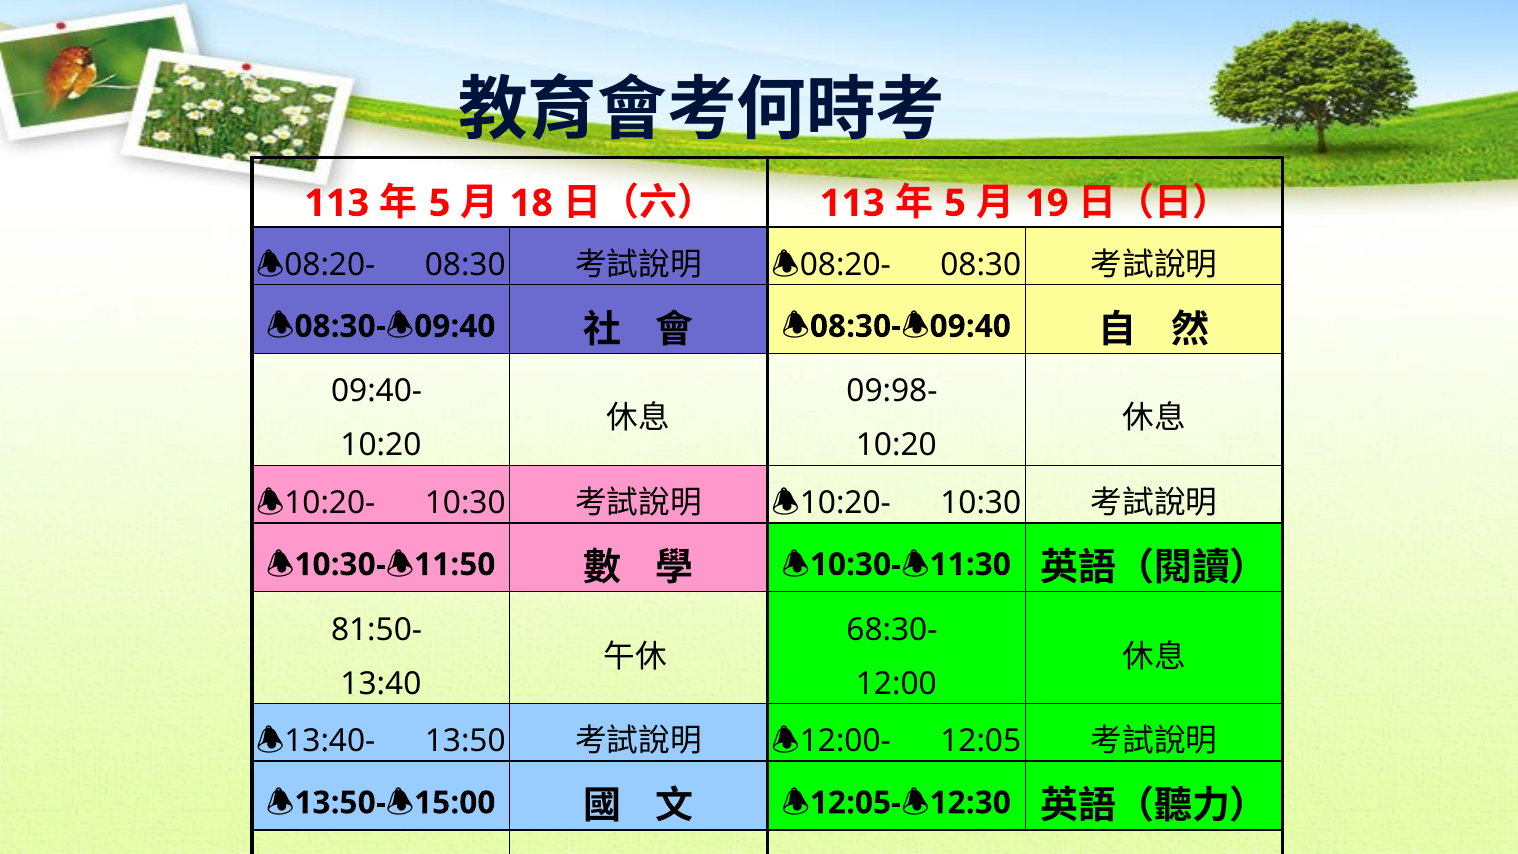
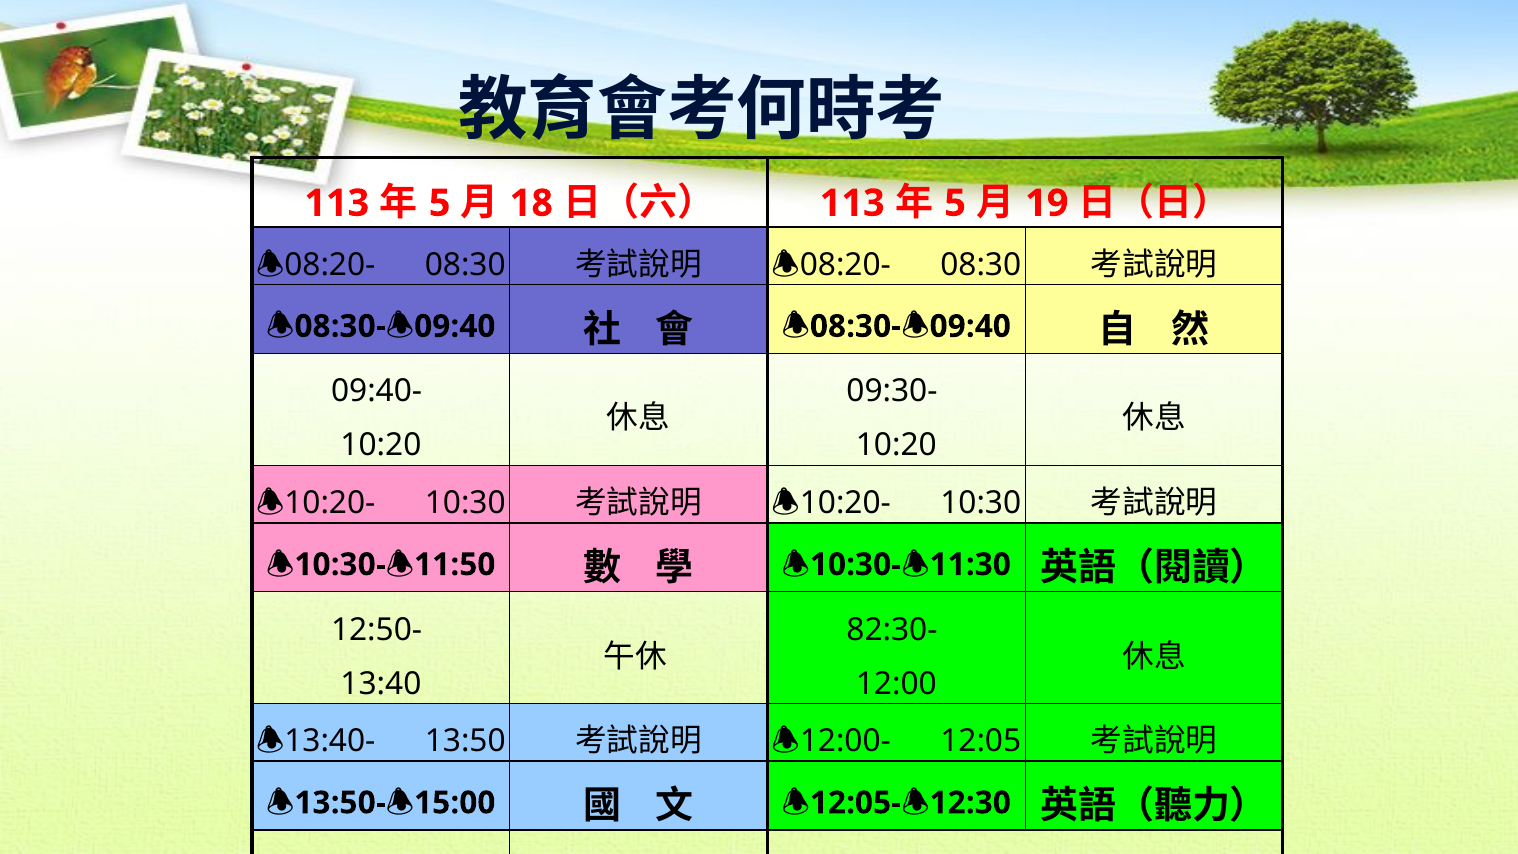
09:98-: 09:98- -> 09:30- (892, 391)
81:50-: 81:50- -> 12:50- (377, 630)
68:30-: 68:30- -> 82:30- (892, 630)
